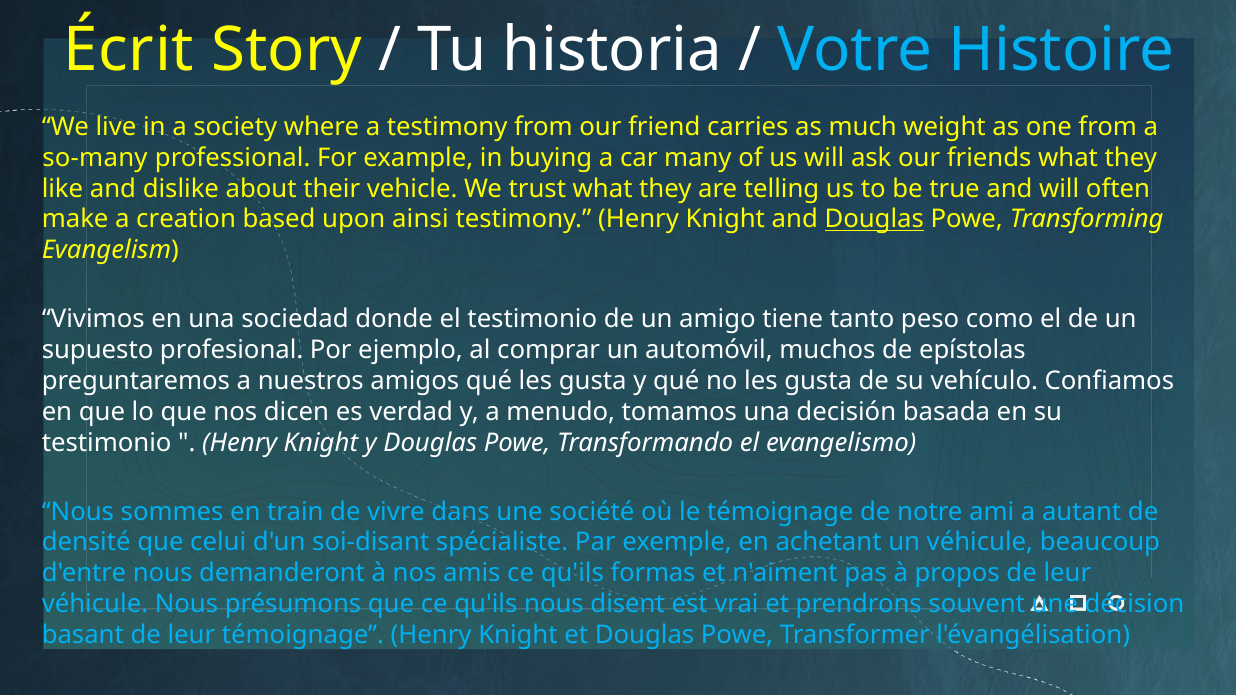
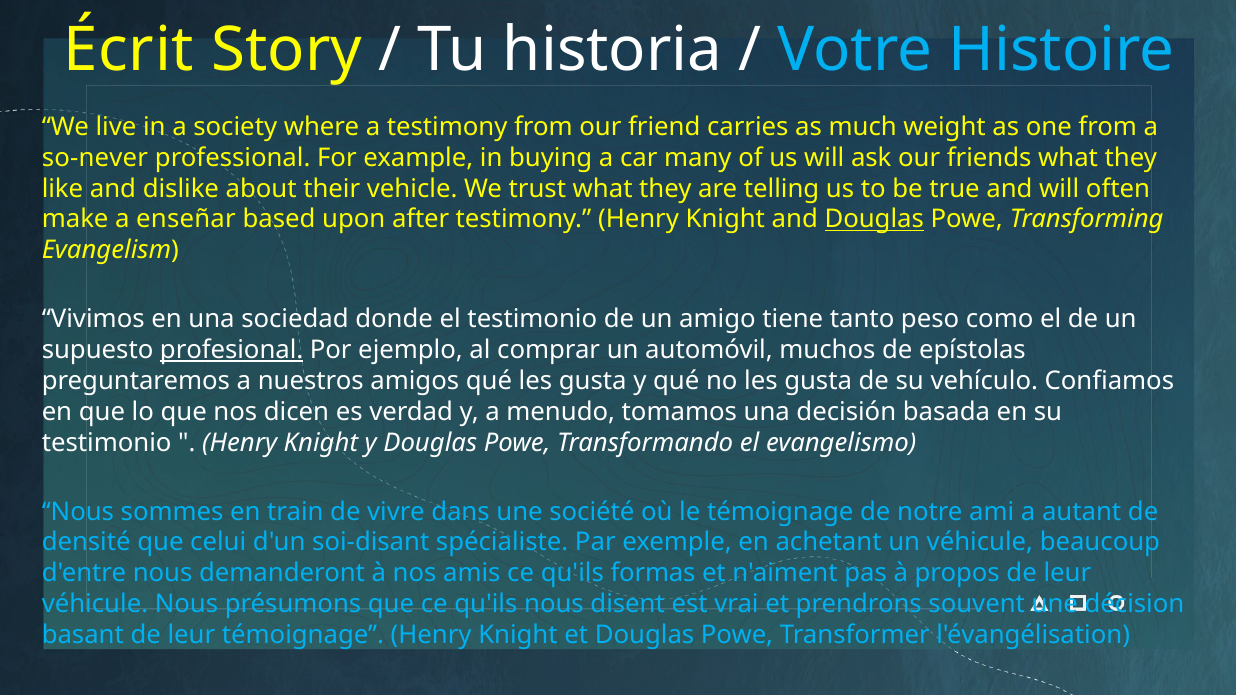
so-many: so-many -> so-never (95, 158)
creation: creation -> enseñar (186, 220)
ainsi: ainsi -> after (421, 220)
profesional underline: none -> present (232, 350)
